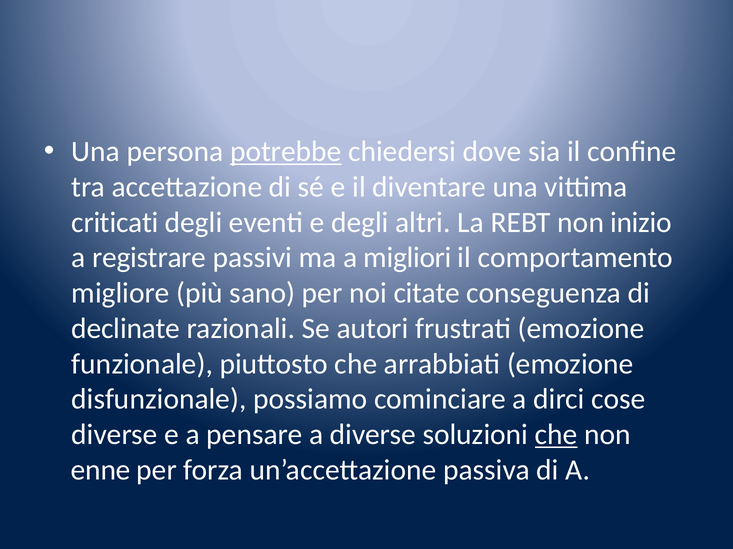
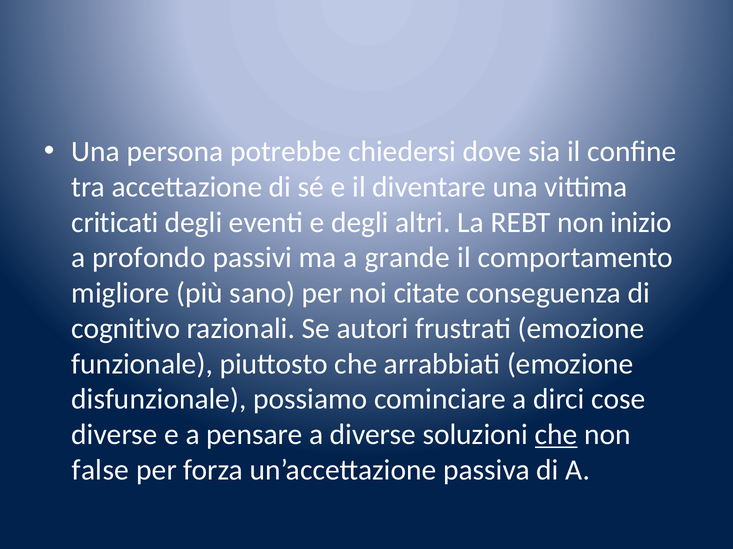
potrebbe underline: present -> none (286, 152)
registrare: registrare -> profondo (149, 258)
migliori: migliori -> grande (407, 258)
declinate: declinate -> cognitivo (126, 329)
enne: enne -> false (100, 471)
